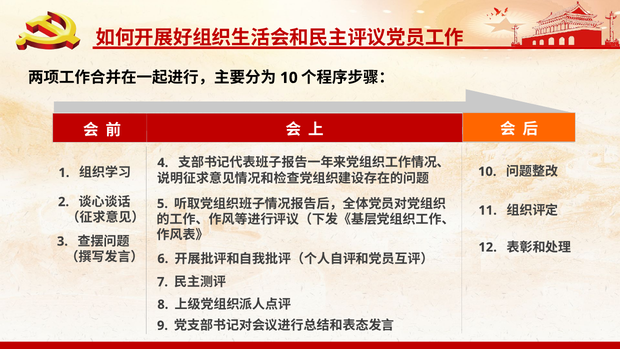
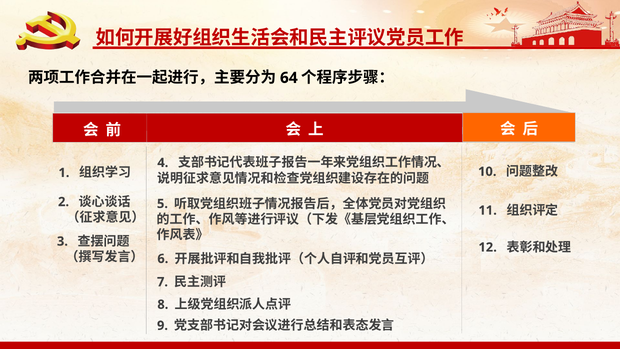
10: 10 -> 64 (289, 78)
